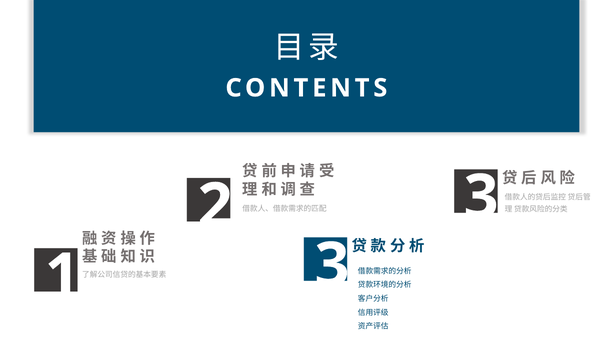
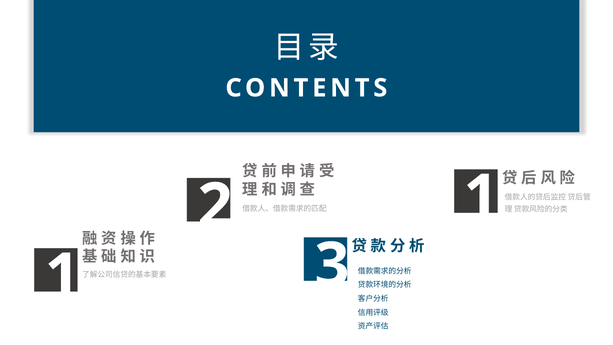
3: 3 -> 1 (481, 197)
